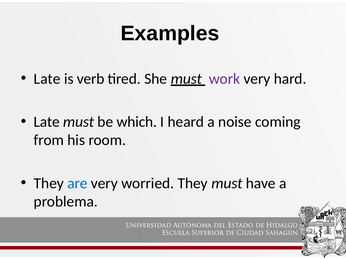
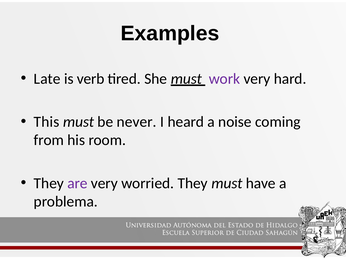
Late: Late -> This (47, 122)
which: which -> never (137, 122)
are colour: blue -> purple (77, 184)
